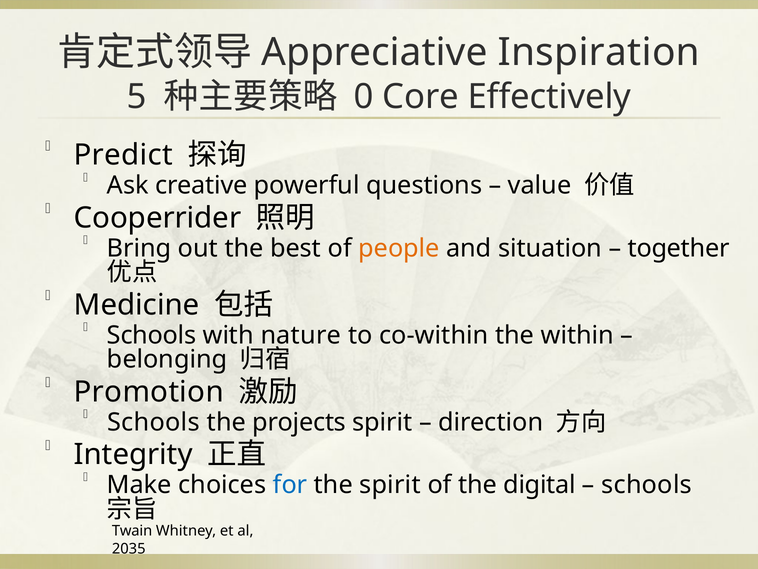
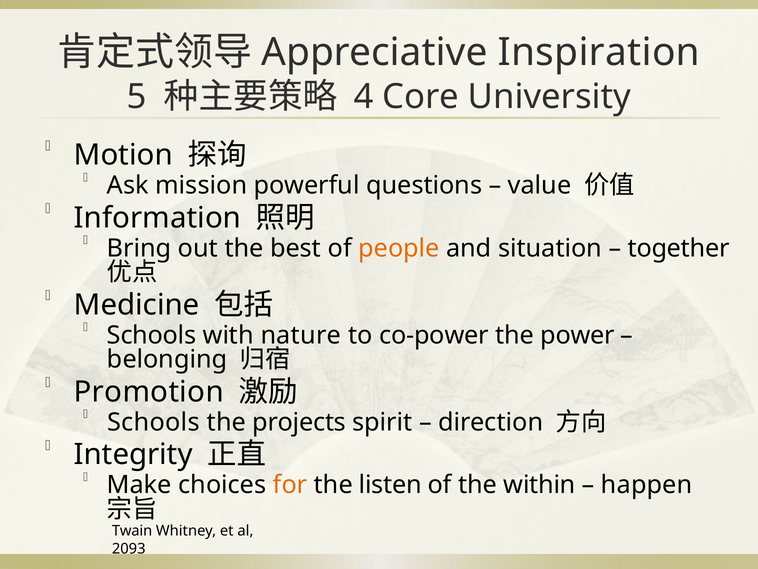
0: 0 -> 4 (364, 96)
Effectively: Effectively -> University (549, 96)
Predict: Predict -> Motion (123, 155)
creative: creative -> mission (201, 185)
Cooperrider: Cooperrider -> Information (157, 218)
co-within: co-within -> co-power (434, 335)
within: within -> power (577, 335)
for colour: blue -> orange (290, 485)
the spirit: spirit -> listen (390, 485)
digital: digital -> within (539, 485)
schools: schools -> happen (647, 485)
2035: 2035 -> 2093 (129, 548)
